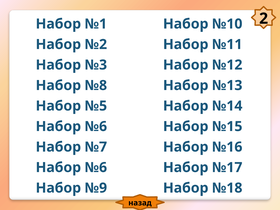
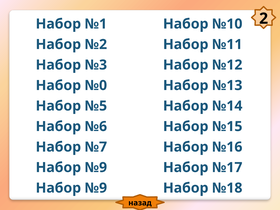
№8: №8 -> №0 (96, 85)
№6: №6 -> №9 (96, 167)
